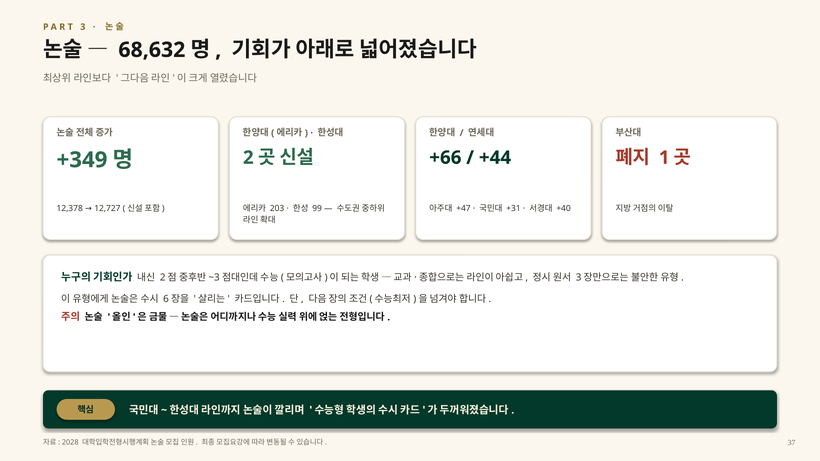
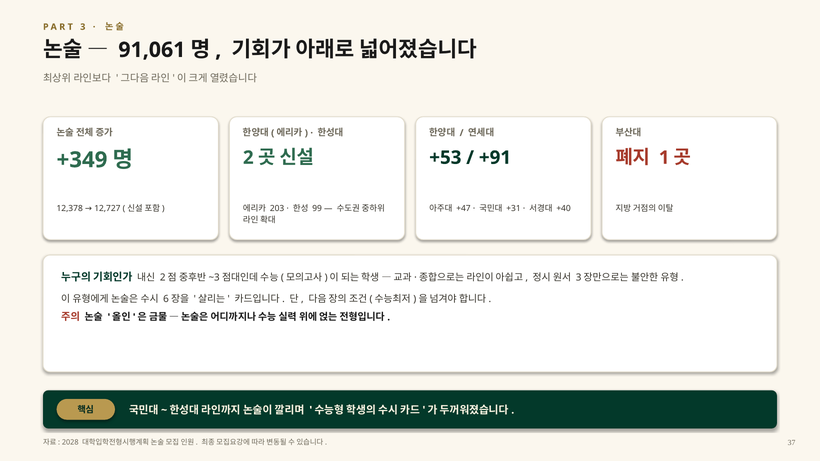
68,632: 68,632 -> 91,061 (152, 50)
+66: +66 -> +53 (445, 158)
+44: +44 -> +91 (495, 158)
